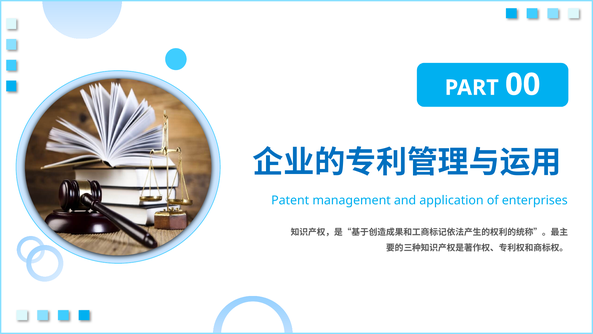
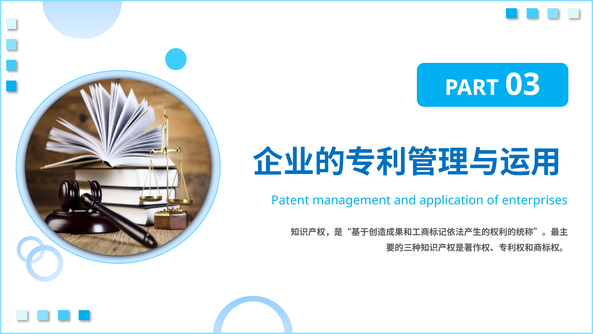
00: 00 -> 03 (523, 85)
